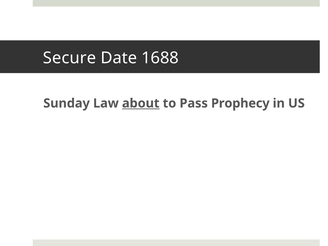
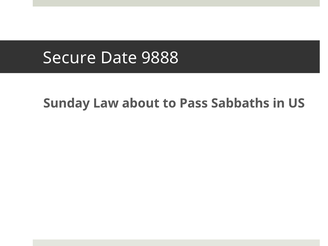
1688: 1688 -> 9888 (160, 58)
about underline: present -> none (141, 103)
Prophecy: Prophecy -> Sabbaths (240, 103)
